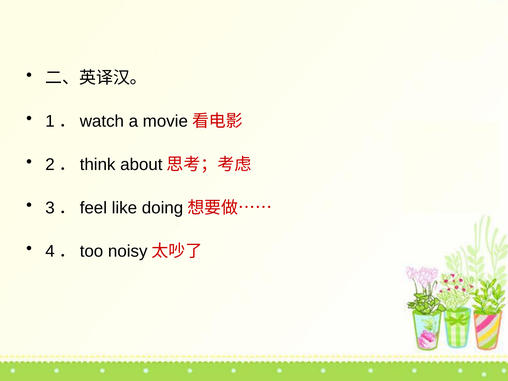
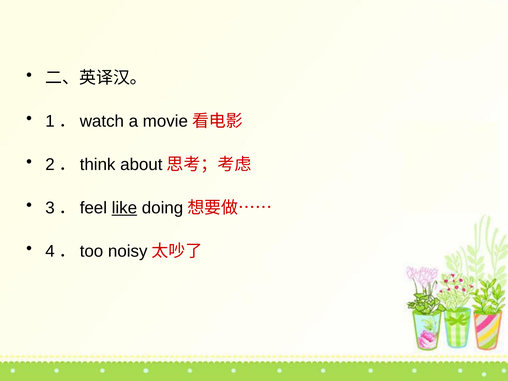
like underline: none -> present (124, 208)
